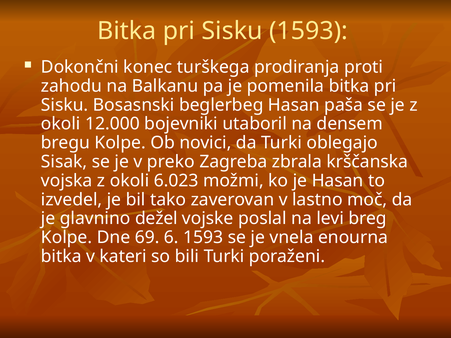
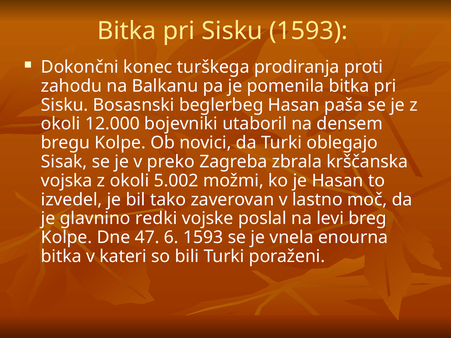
6.023: 6.023 -> 5.002 (176, 181)
dežel: dežel -> redki (156, 219)
69: 69 -> 47 (147, 238)
